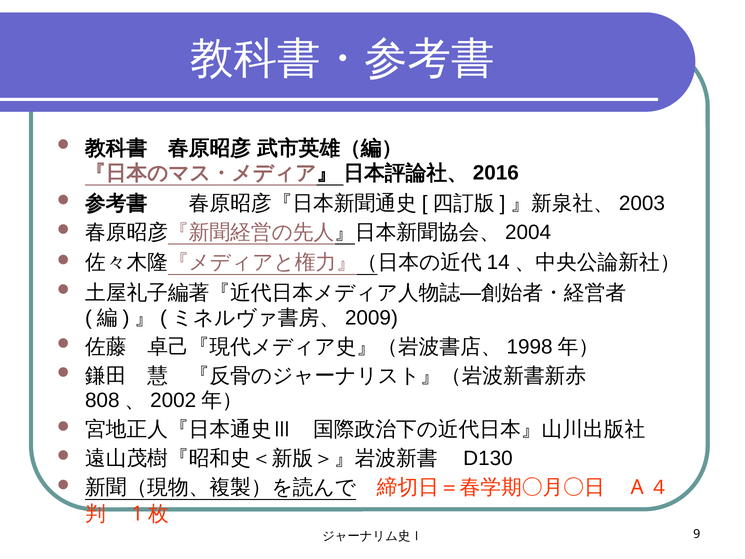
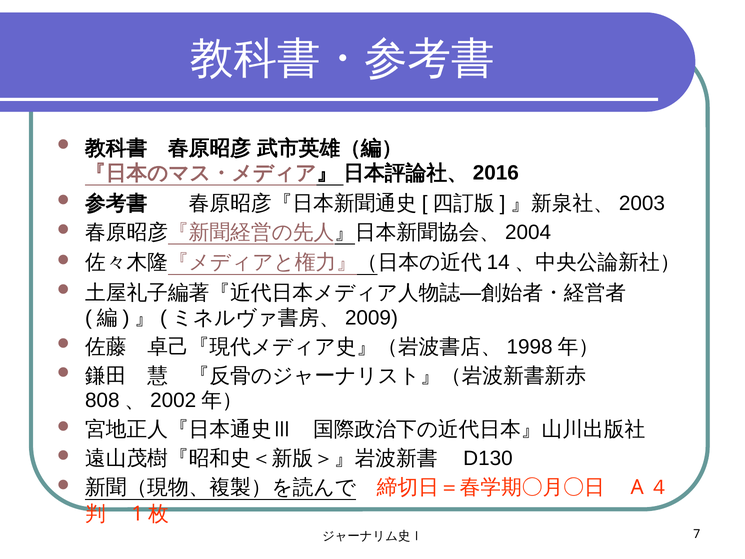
9: 9 -> 7 (697, 534)
